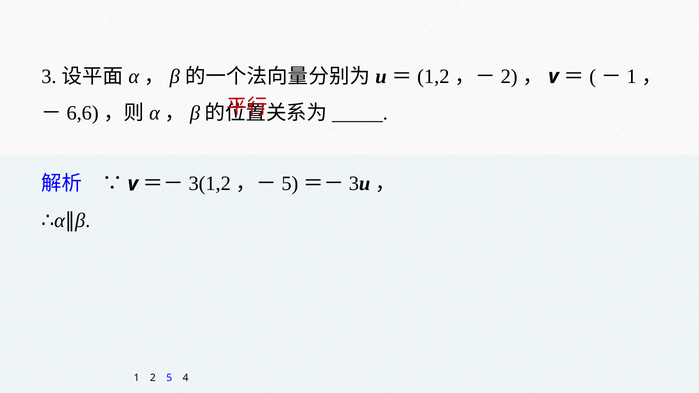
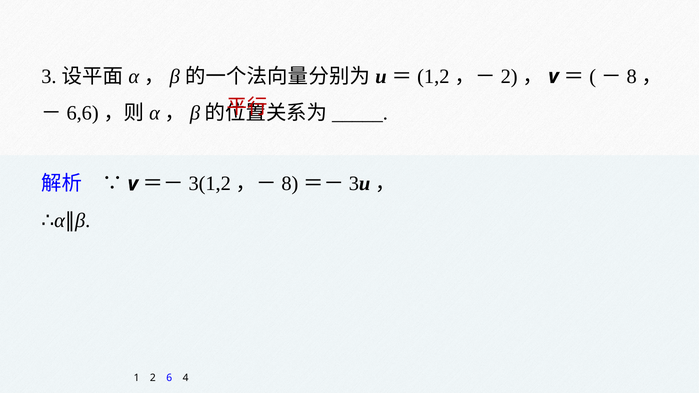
1: 1 -> 8 (632, 76)
5: 5 -> 8 (290, 184)
2 5: 5 -> 6 (169, 378)
